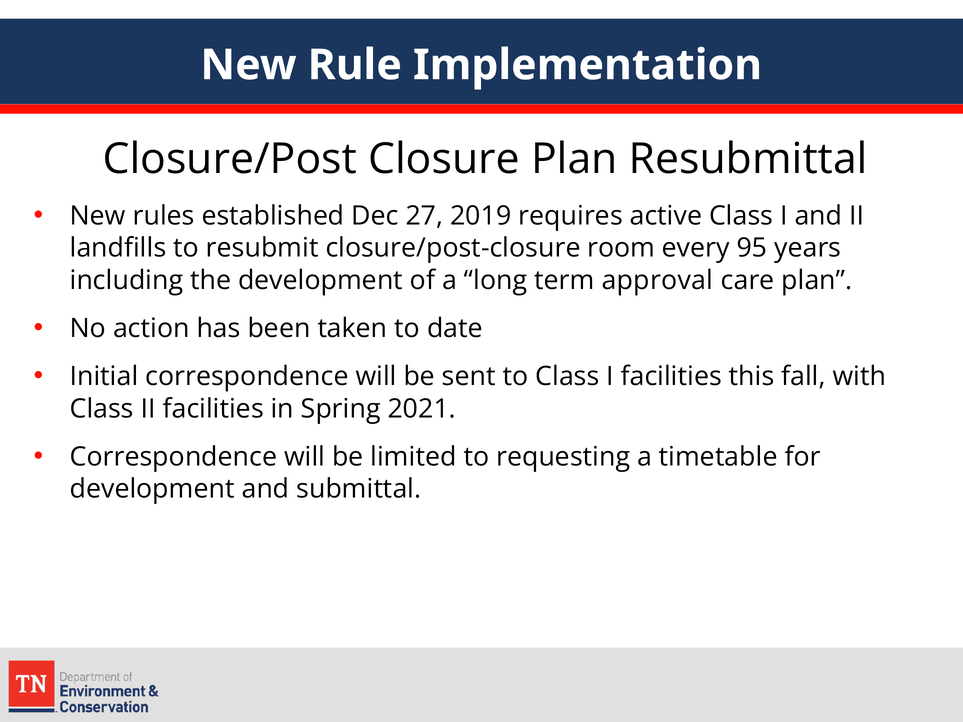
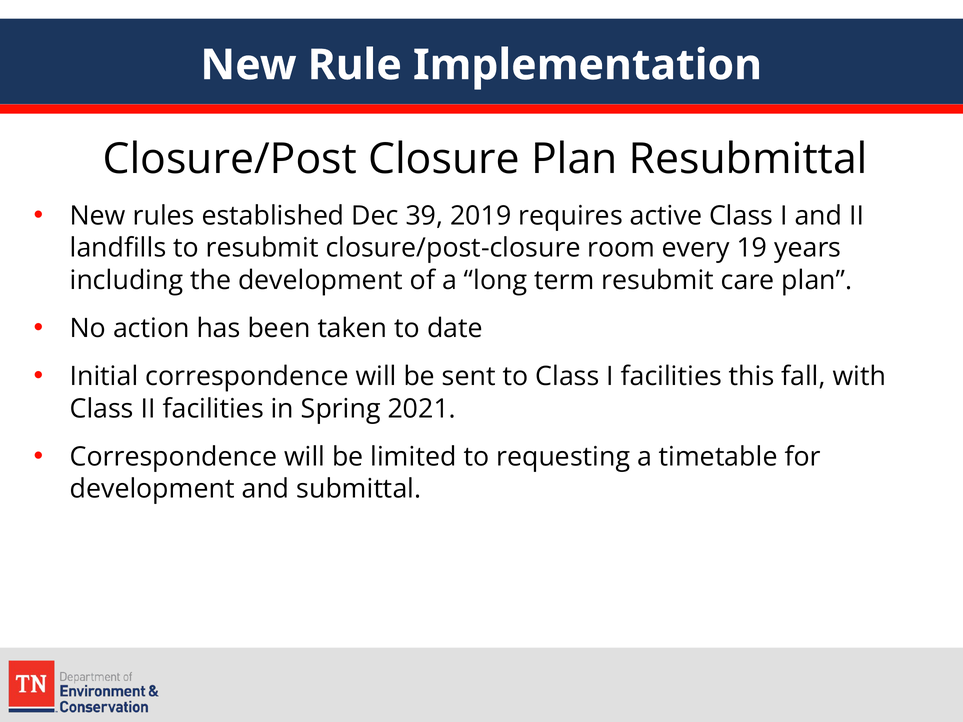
27: 27 -> 39 (424, 216)
95: 95 -> 19 (752, 248)
term approval: approval -> resubmit (658, 280)
